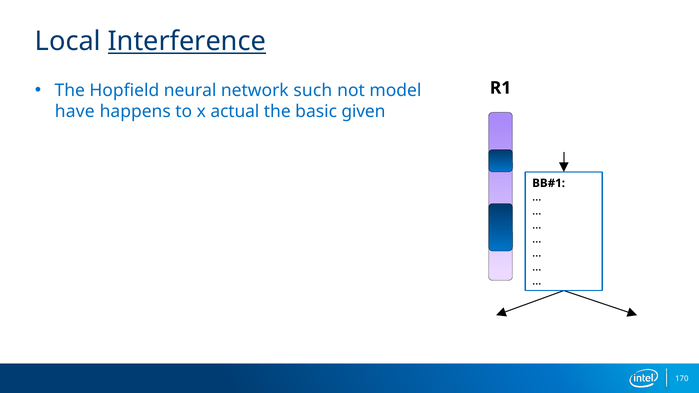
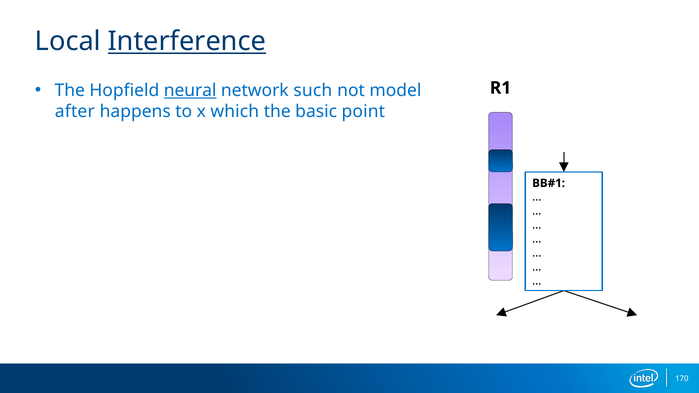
neural underline: none -> present (190, 90)
have: have -> after (75, 111)
actual: actual -> which (235, 111)
given: given -> point (363, 111)
